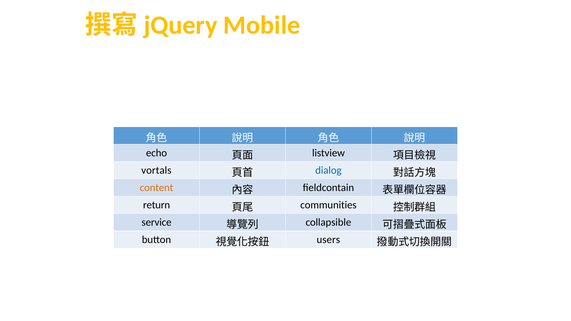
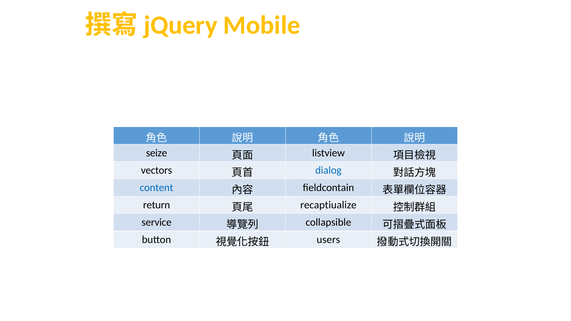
echo: echo -> seize (157, 153)
vortals: vortals -> vectors (157, 170)
content colour: orange -> blue (157, 188)
communities: communities -> recaptiualize (328, 205)
